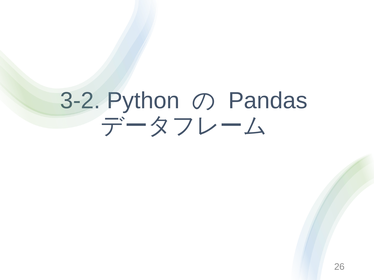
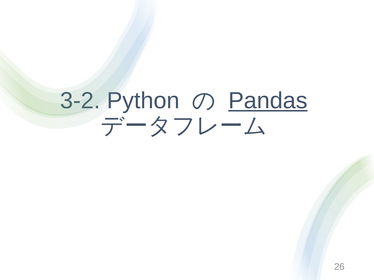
Pandas underline: none -> present (268, 101)
